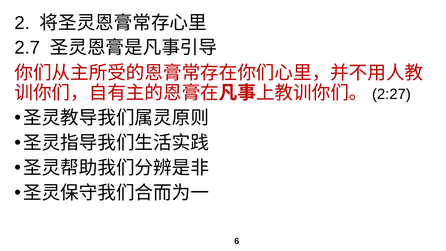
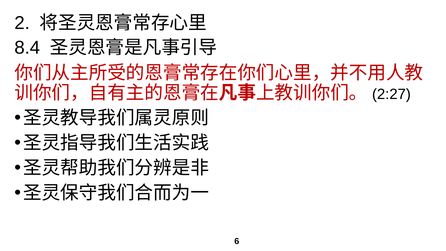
2.7: 2.7 -> 8.4 (27, 48)
